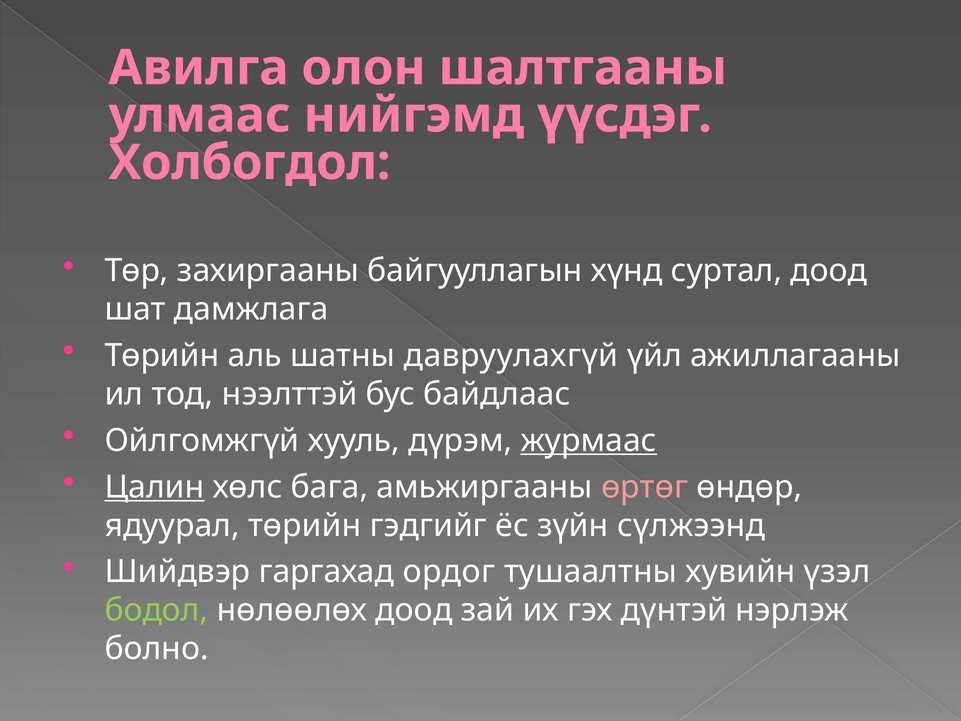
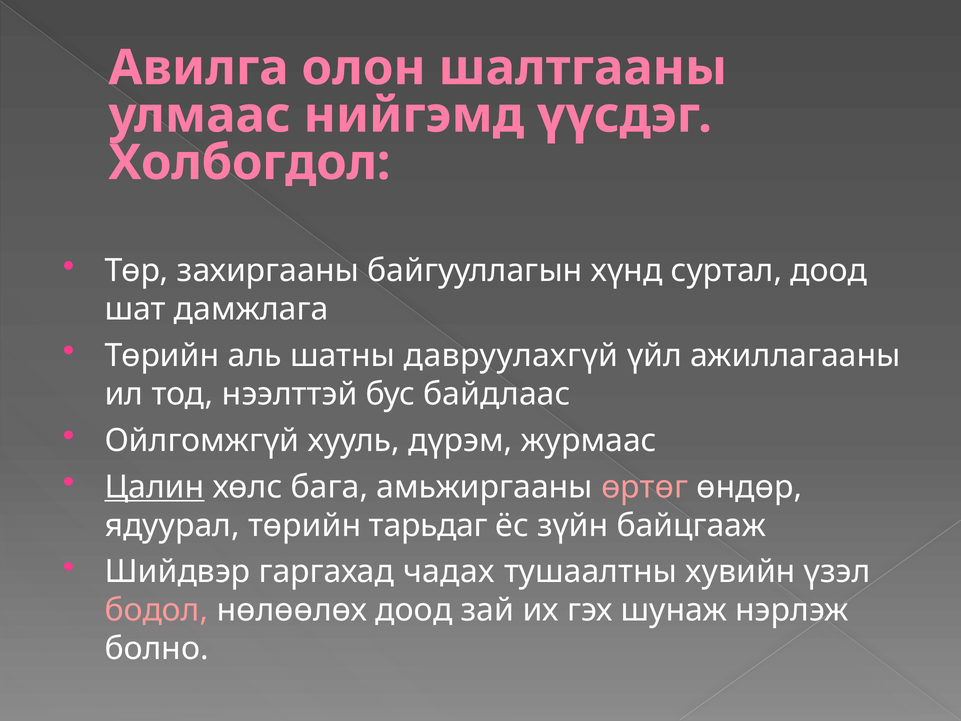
журмаас underline: present -> none (589, 440)
гэдгийг: гэдгийг -> тарьдаг (428, 525)
сүлжээнд: сүлжээнд -> байцгааж (692, 525)
ордог: ордог -> чадах (449, 572)
бодол colour: light green -> pink (156, 610)
дүнтэй: дүнтэй -> шунаж (674, 610)
